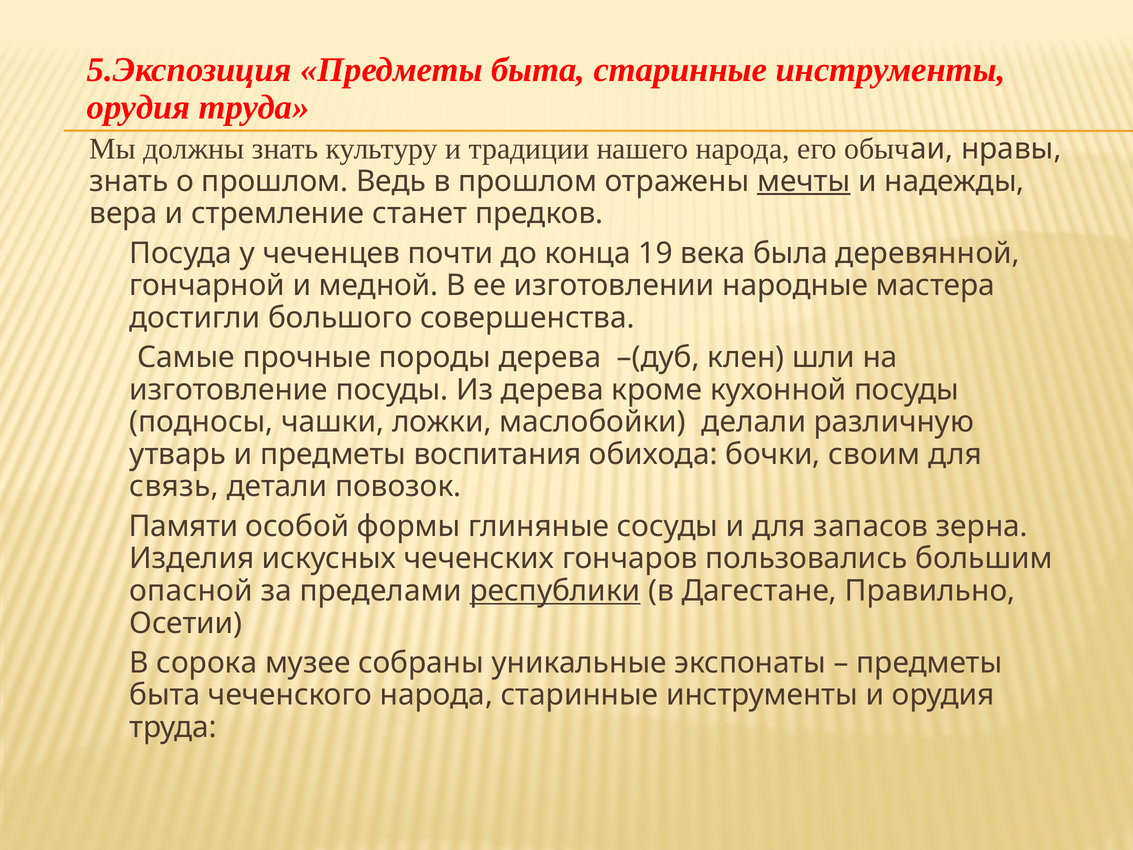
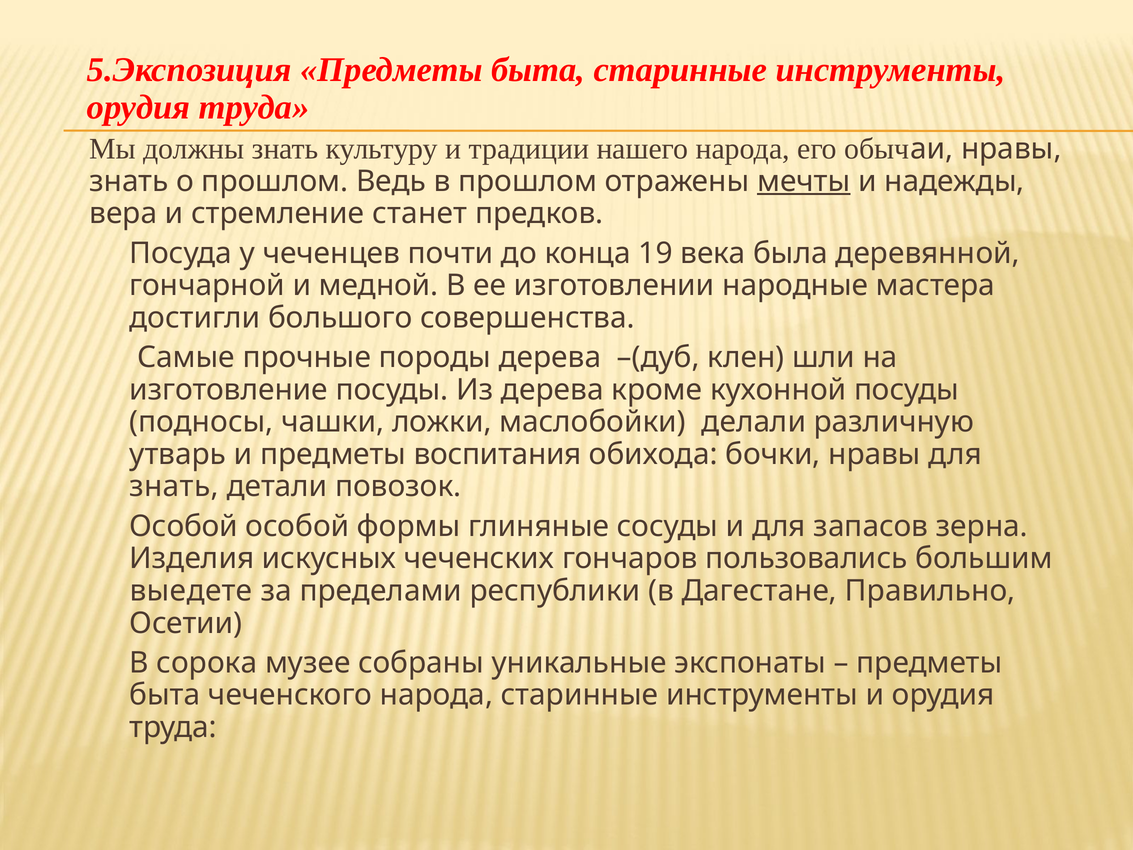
бочки своим: своим -> нравы (874, 454)
связь: связь -> знать (174, 486)
Памяти: Памяти -> Особой (184, 526)
опасной: опасной -> выедете (191, 591)
республики underline: present -> none (555, 591)
